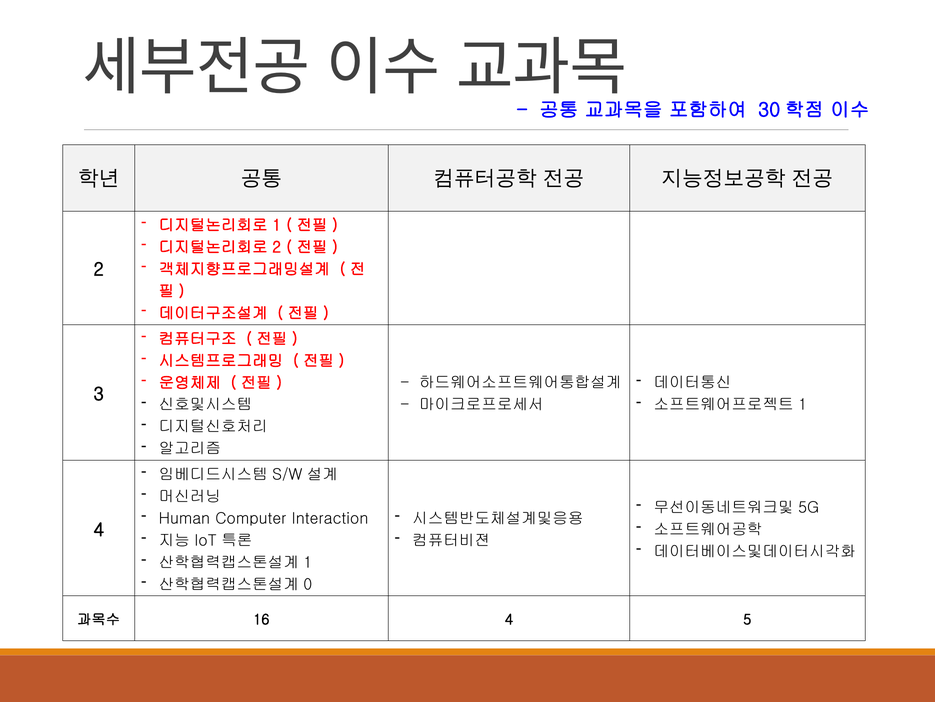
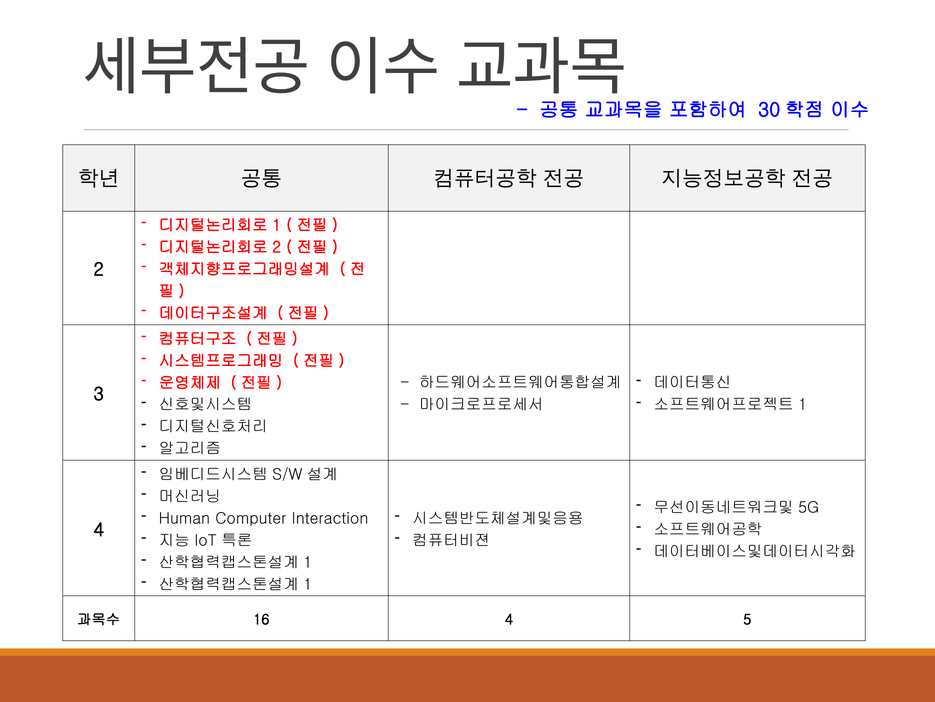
0: 0 -> 1 (308, 584)
